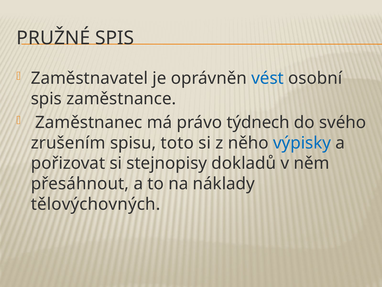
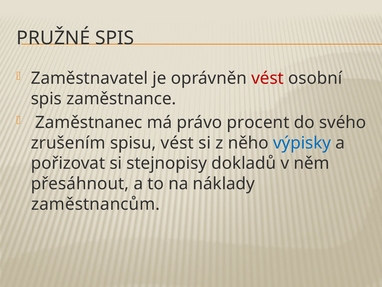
vést colour: blue -> red (268, 78)
týdnech: týdnech -> procent (258, 122)
spisu toto: toto -> vést (177, 143)
tělovýchovných: tělovýchovných -> zaměstnancům (96, 204)
